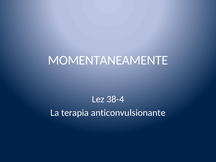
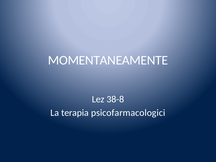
38-4: 38-4 -> 38-8 (115, 99)
anticonvulsionante: anticonvulsionante -> psicofarmacologici (128, 113)
